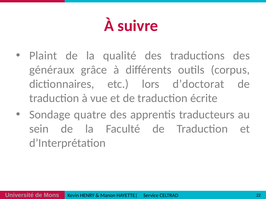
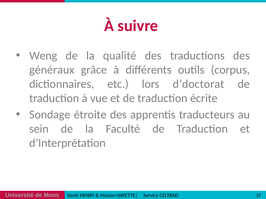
Plaint: Plaint -> Weng (43, 56)
quatre: quatre -> étroite (90, 115)
